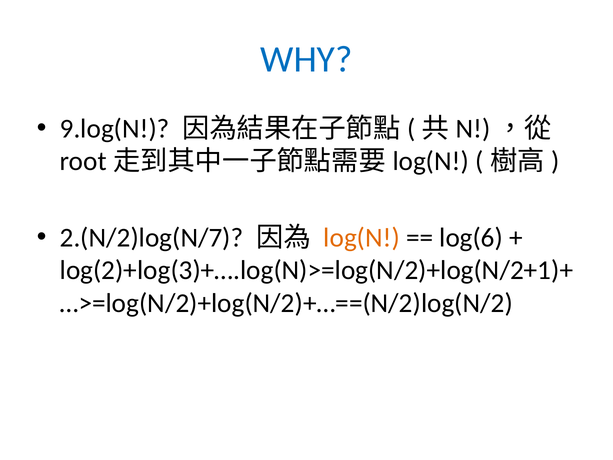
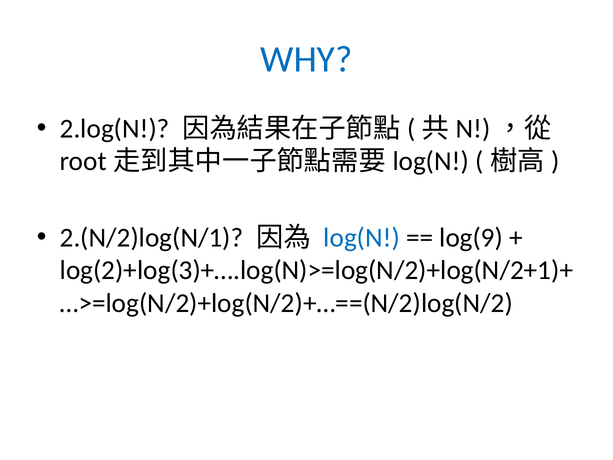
9.log(N: 9.log(N -> 2.log(N (115, 129)
2.(N/2)log(N/7: 2.(N/2)log(N/7 -> 2.(N/2)log(N/1 (152, 238)
log(N colour: orange -> blue (362, 238)
log(6: log(6 -> log(9 (471, 238)
